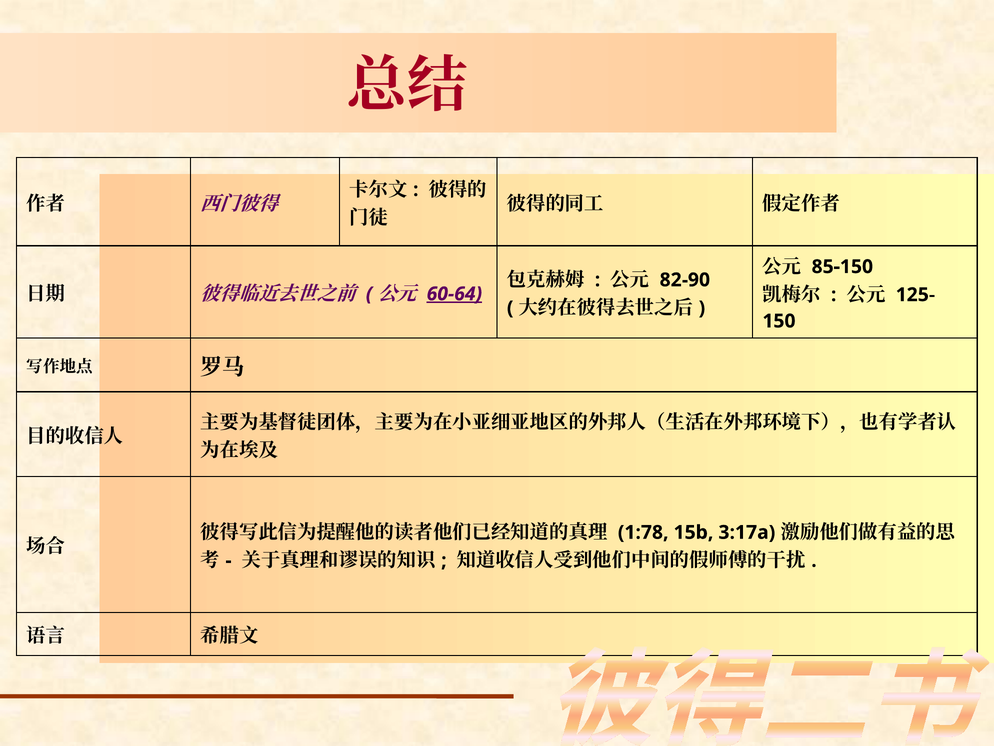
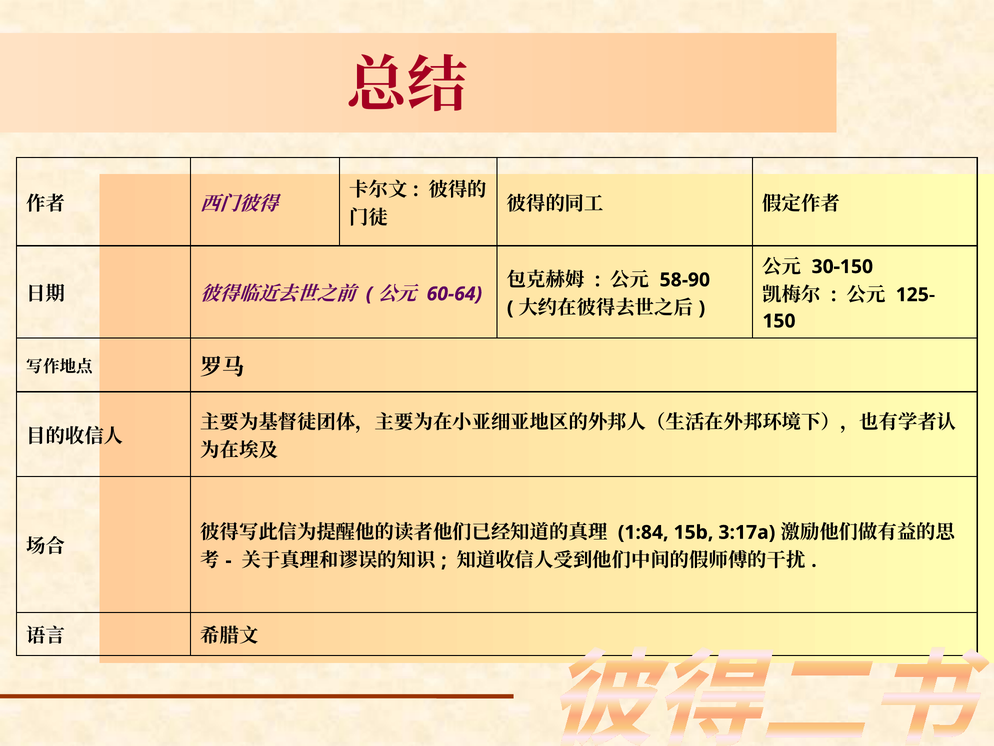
85-150: 85-150 -> 30-150 (842, 267)
82-90: 82-90 -> 58-90 (685, 280)
60-64 underline: present -> none (454, 294)
1:78: 1:78 -> 1:84 (643, 532)
